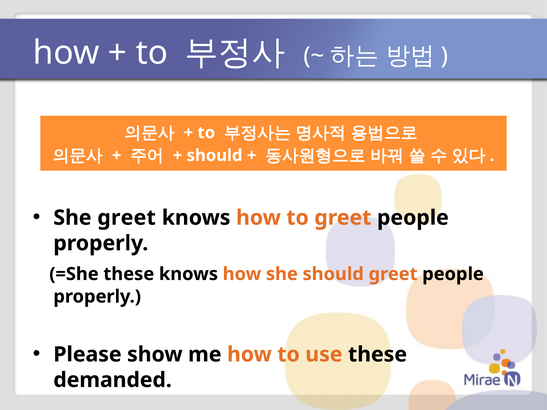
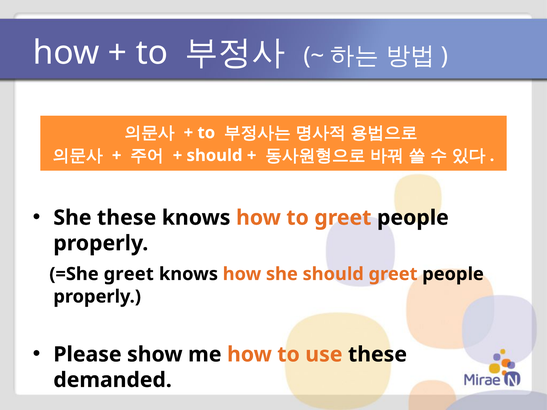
She greet: greet -> these (127, 218)
=She these: these -> greet (129, 274)
